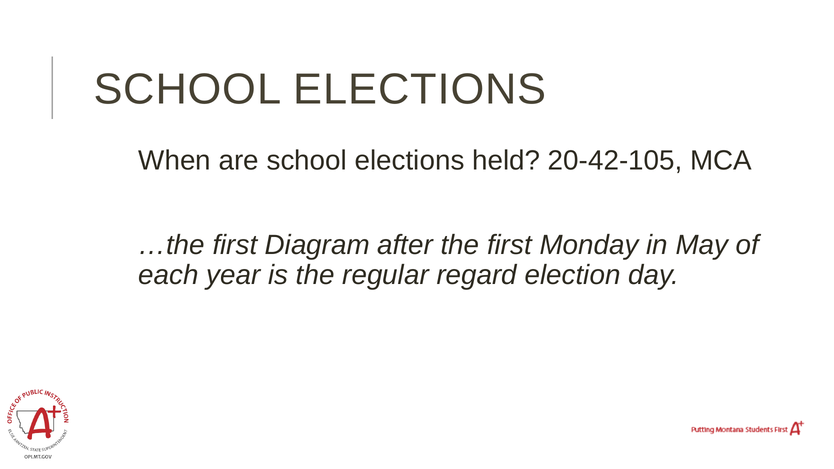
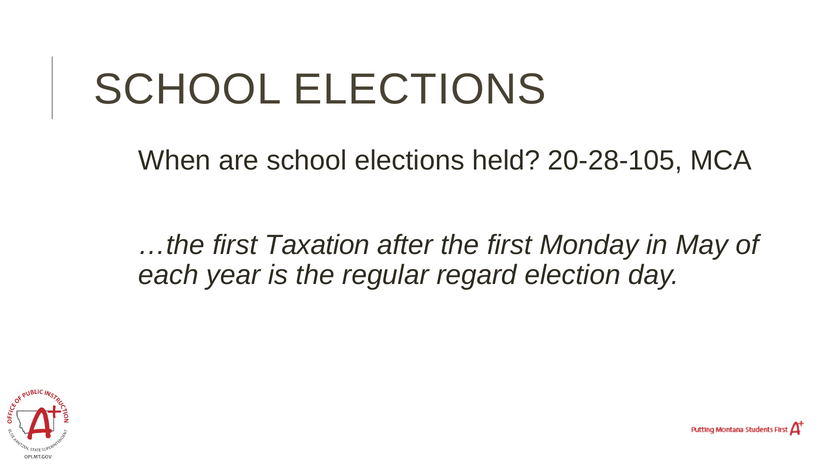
20-42-105: 20-42-105 -> 20-28-105 (615, 161)
Diagram: Diagram -> Taxation (317, 245)
